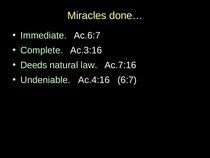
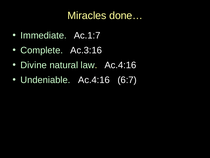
Ac.6:7: Ac.6:7 -> Ac.1:7 (87, 35)
Deeds: Deeds -> Divine (34, 65)
law Ac.7:16: Ac.7:16 -> Ac.4:16 (120, 65)
